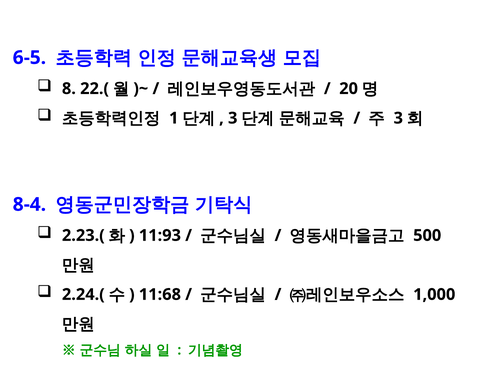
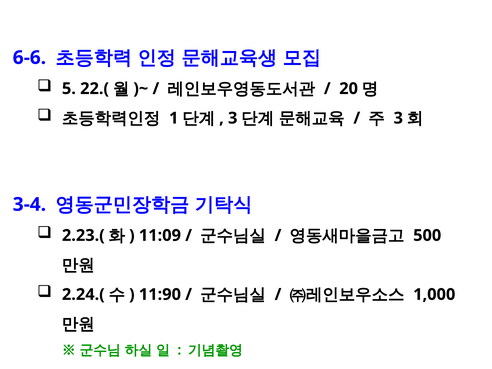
6-5: 6-5 -> 6-6 (29, 58)
8: 8 -> 5 (69, 89)
8-4: 8-4 -> 3-4 (29, 204)
11:93: 11:93 -> 11:09 (160, 235)
11:68: 11:68 -> 11:90 (160, 294)
